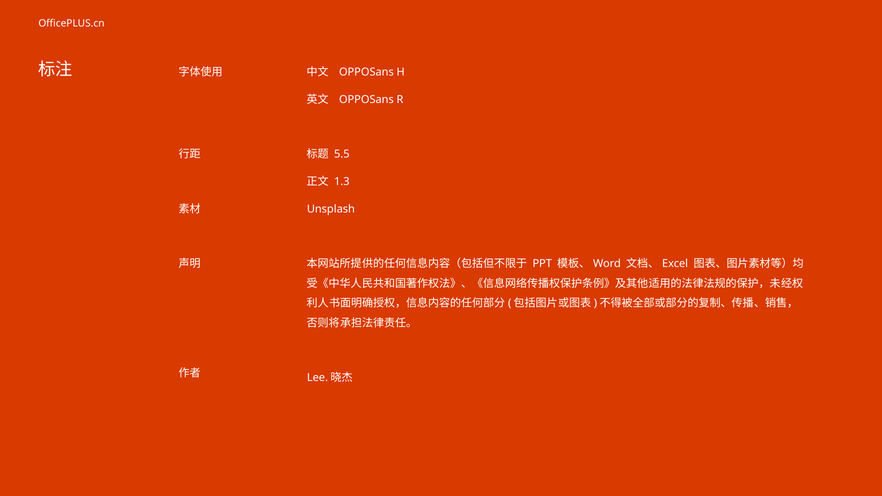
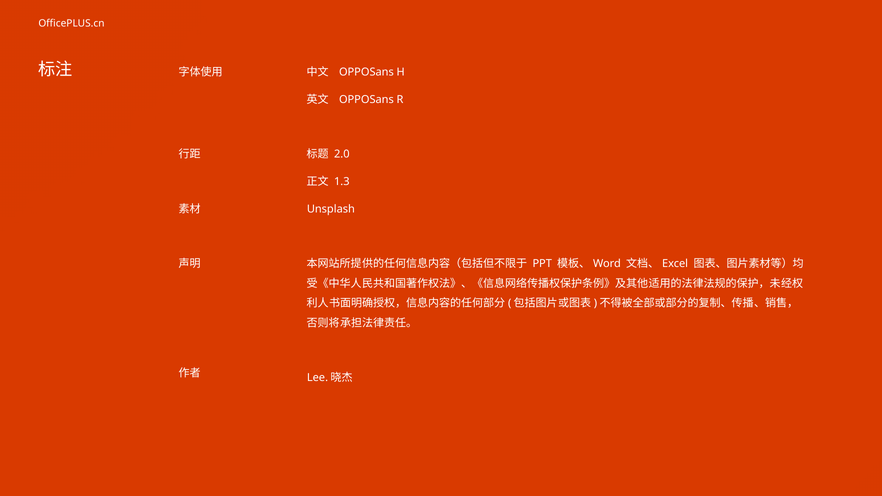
5.5: 5.5 -> 2.0 (342, 154)
